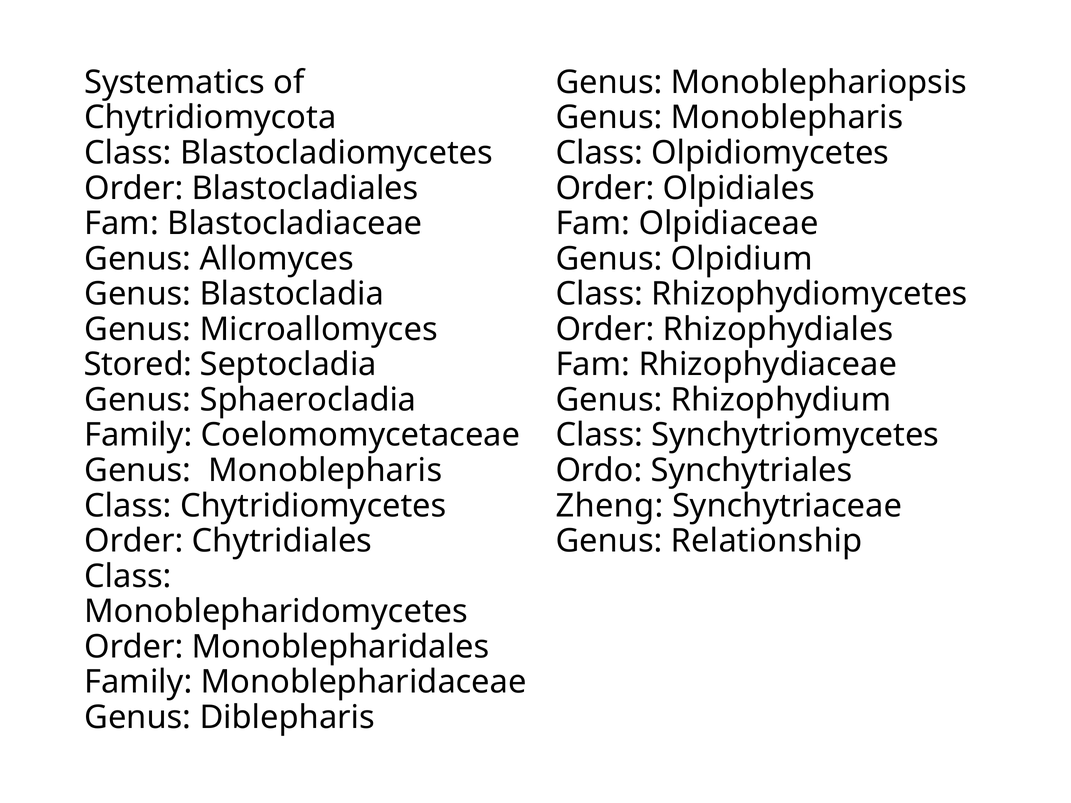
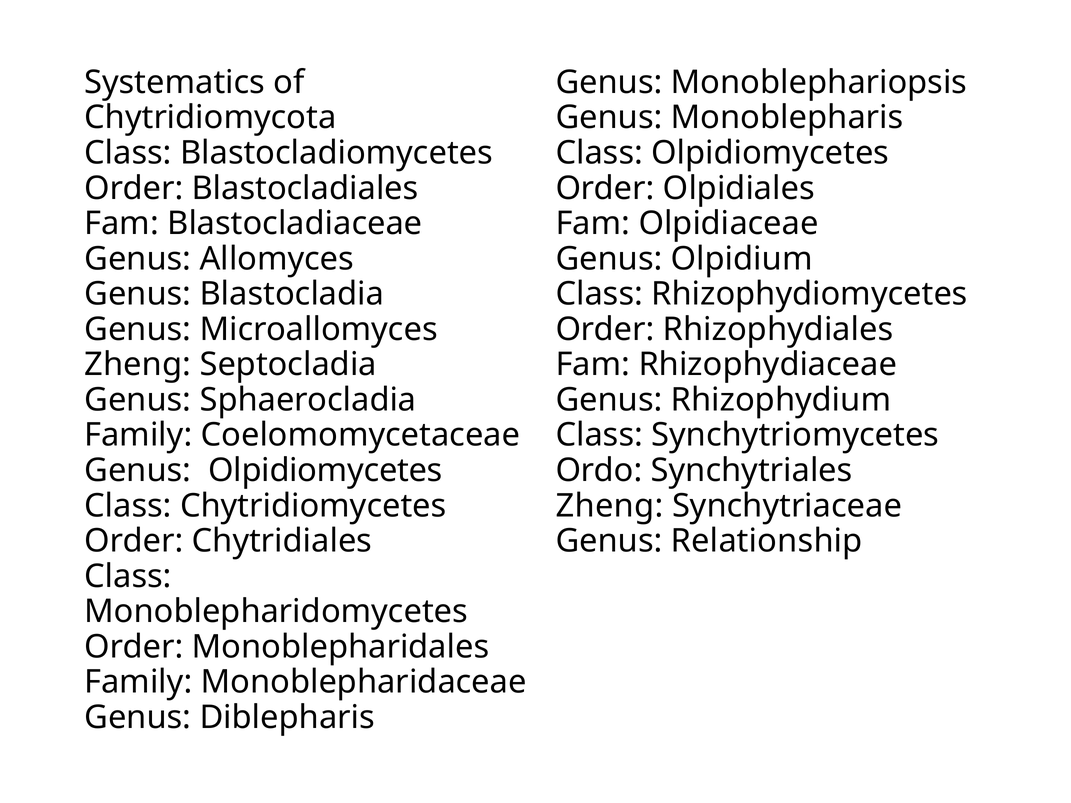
Stored: Stored -> Zheng (138, 365)
Monoblepharis: Monoblepharis -> Olpidiomycetes (325, 471)
